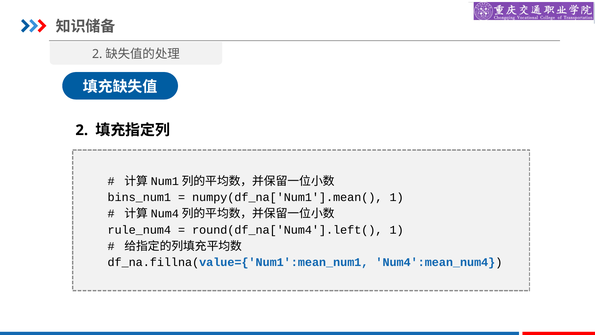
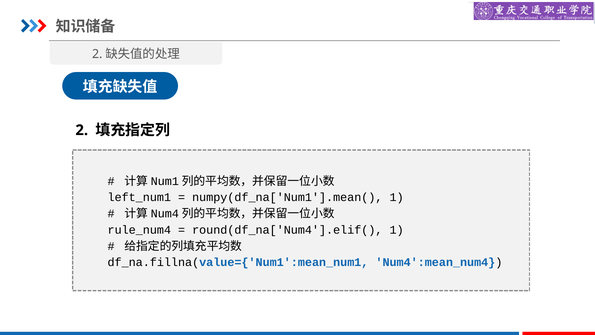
bins_num1: bins_num1 -> left_num1 (139, 197)
round(df_na['Num4'].left(: round(df_na['Num4'].left( -> round(df_na['Num4'].elif( (287, 230)
